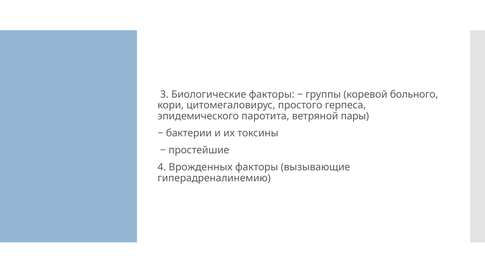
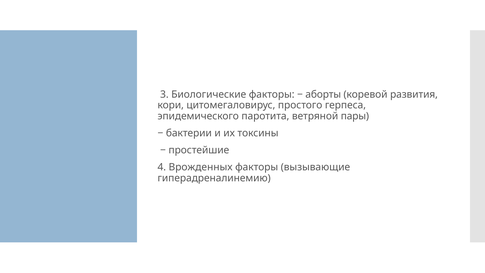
группы: группы -> аборты (323, 94)
больного: больного -> развития (414, 94)
